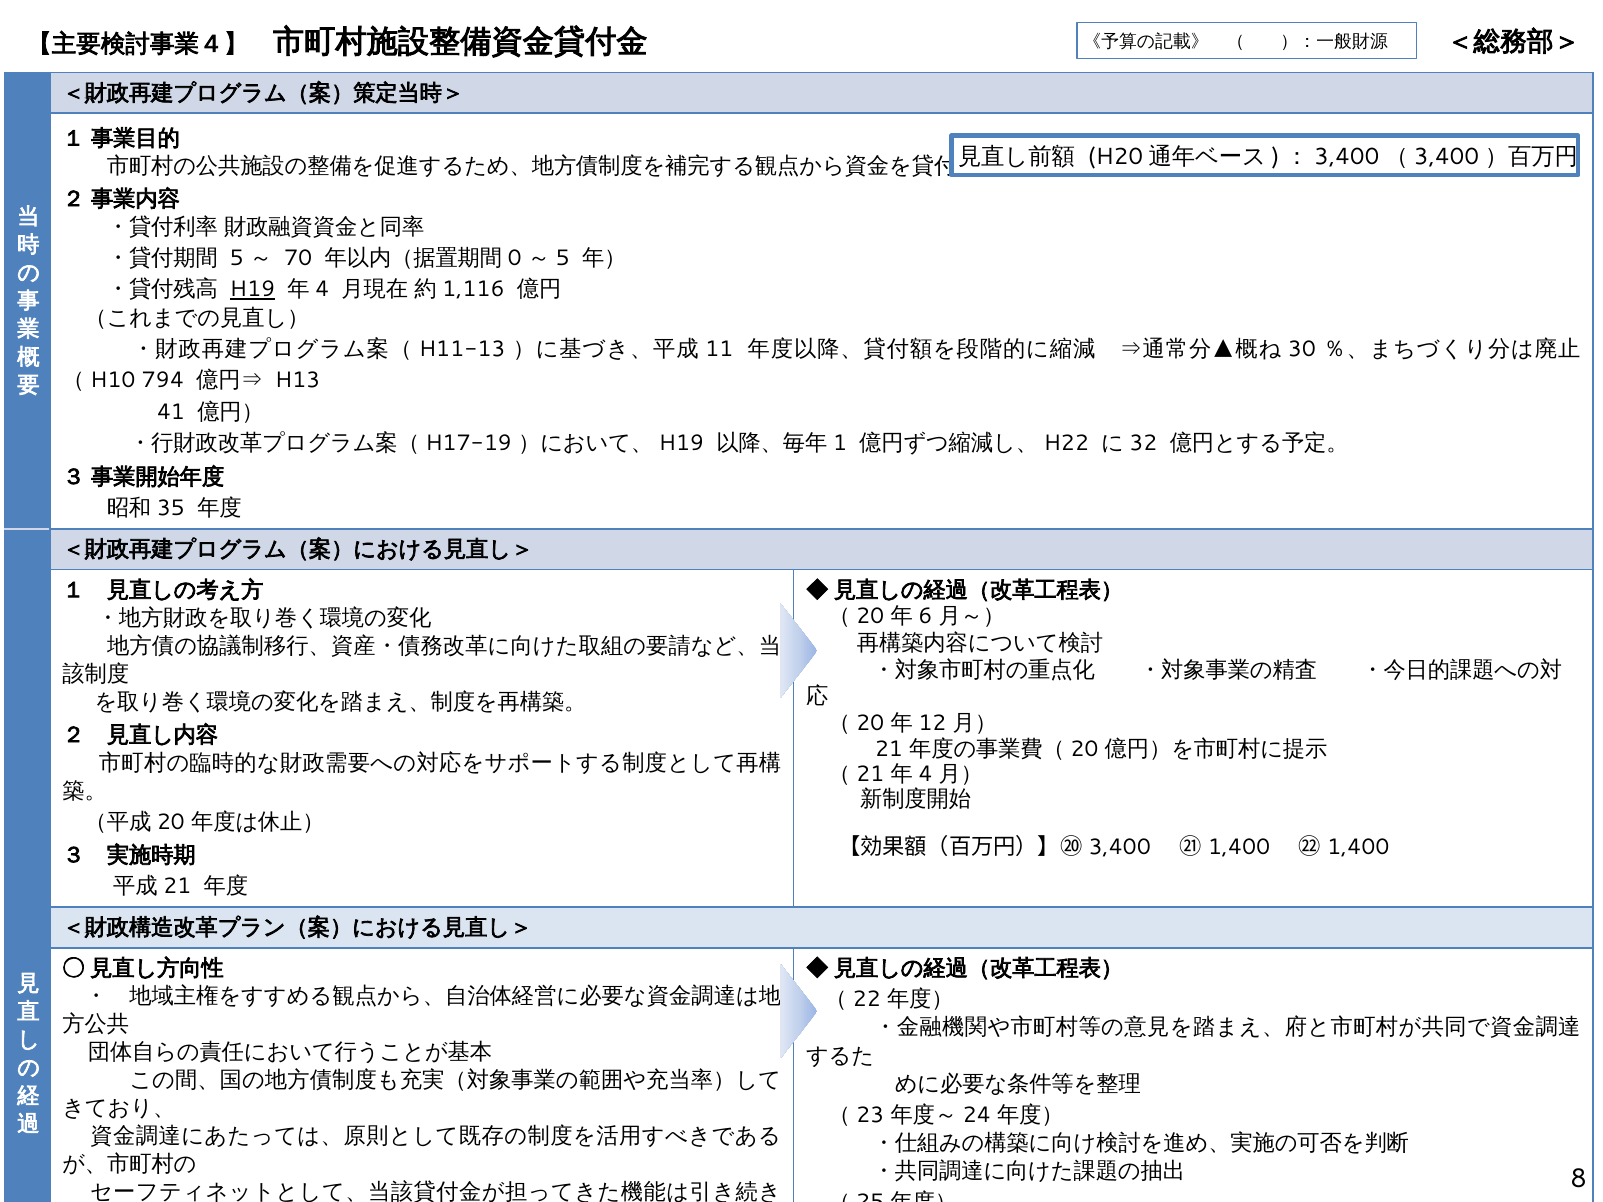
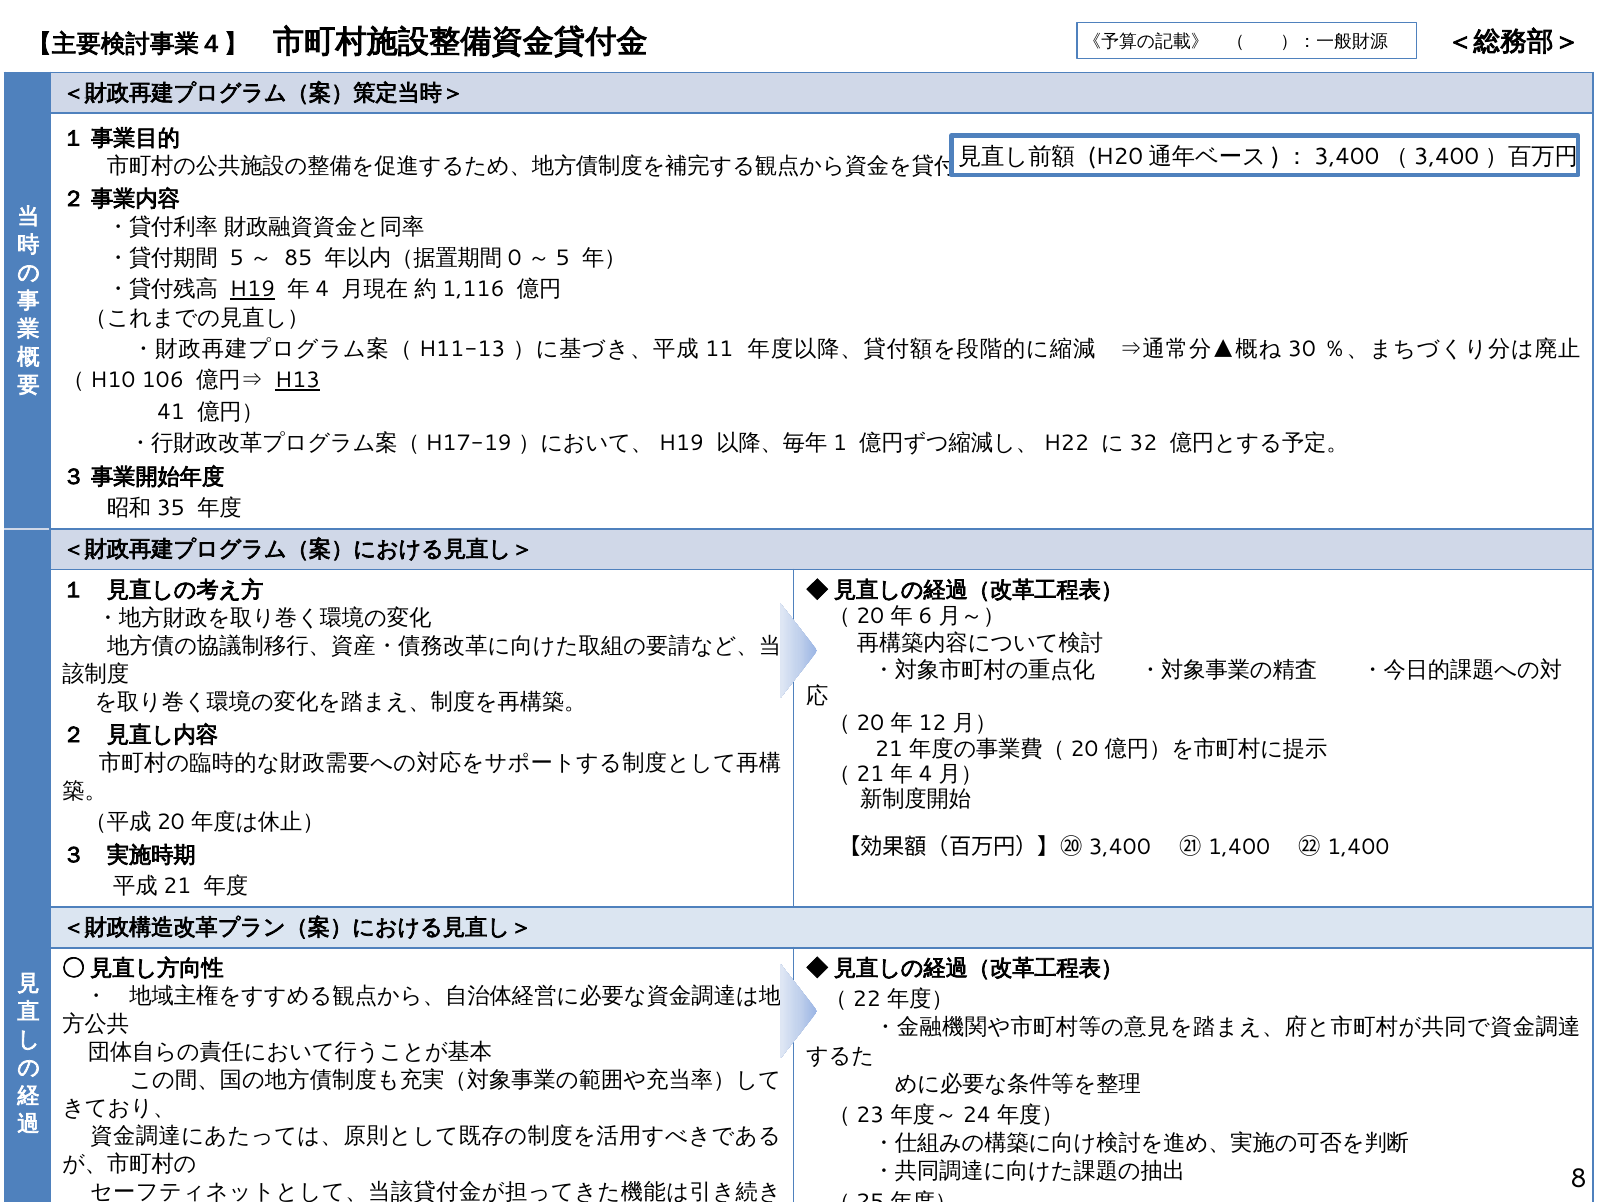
70: 70 -> 85 (298, 258)
794: 794 -> 106 (163, 381)
H13 underline: none -> present (298, 381)
